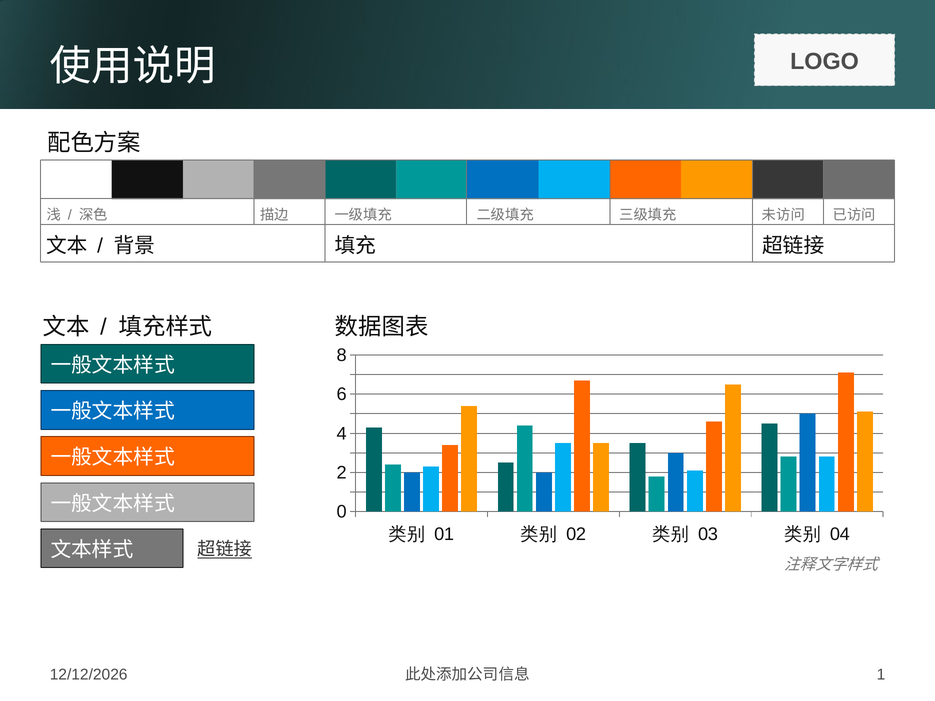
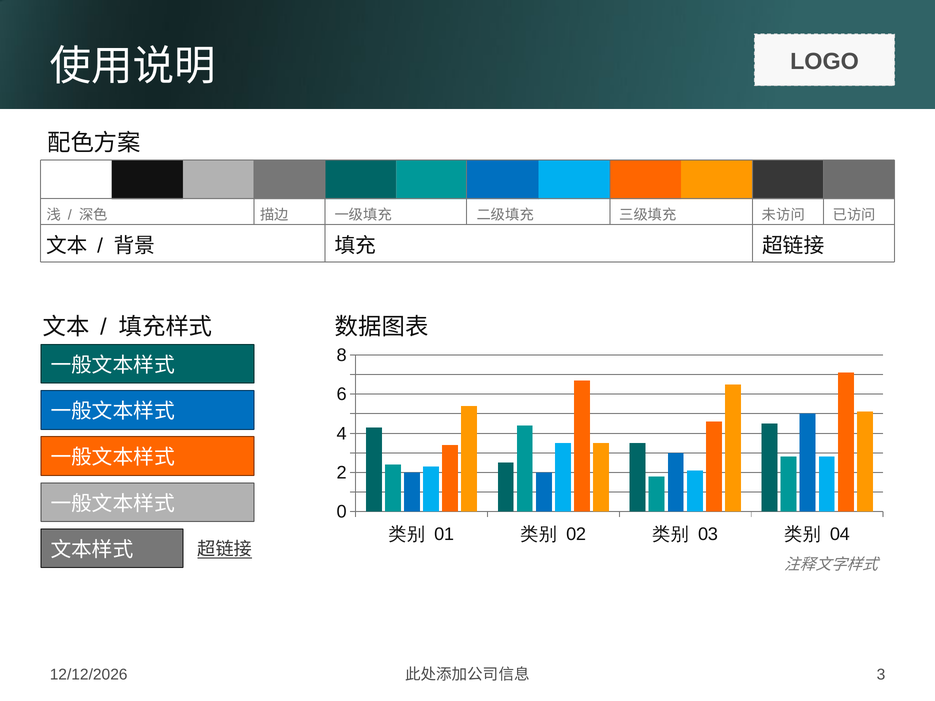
1: 1 -> 3 (881, 675)
